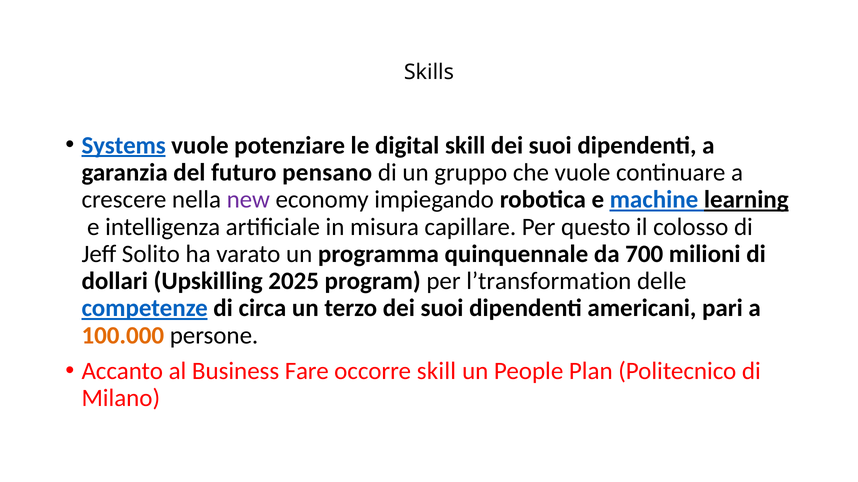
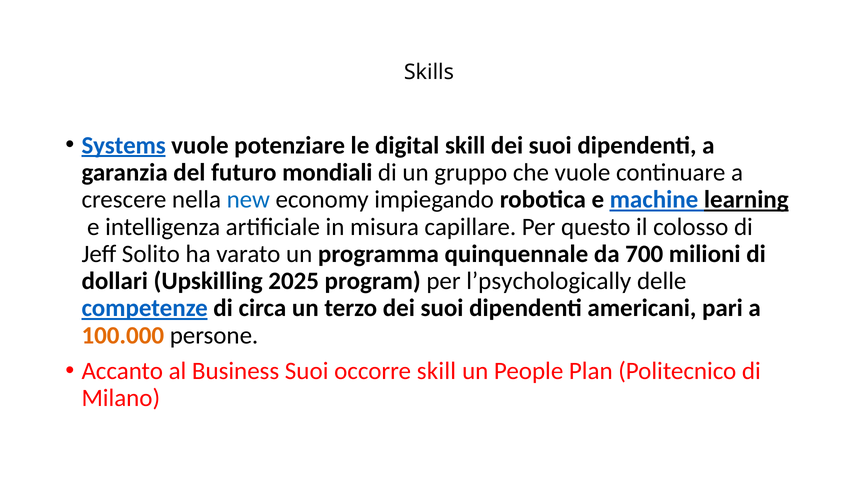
pensano: pensano -> mondiali (327, 173)
new colour: purple -> blue (248, 200)
l’transformation: l’transformation -> l’psychologically (549, 281)
Business Fare: Fare -> Suoi (307, 372)
